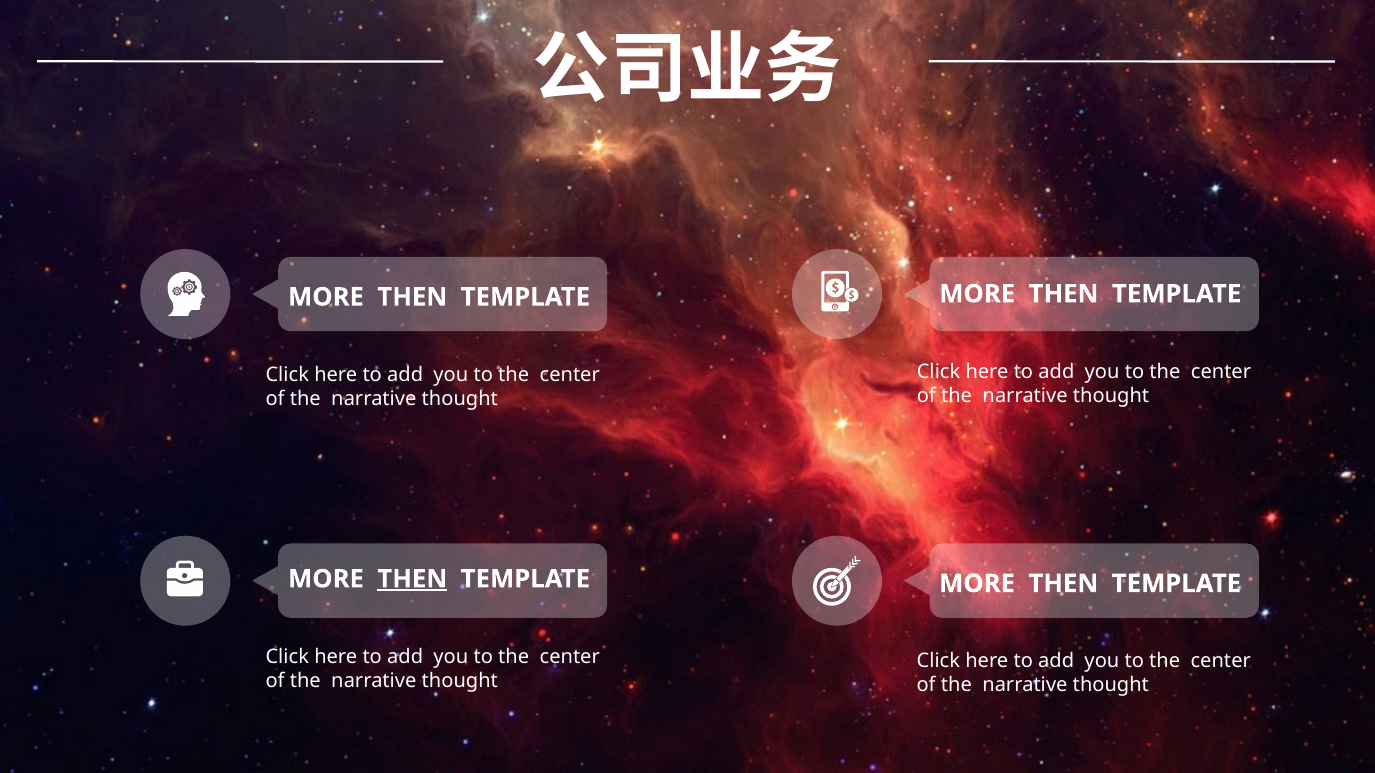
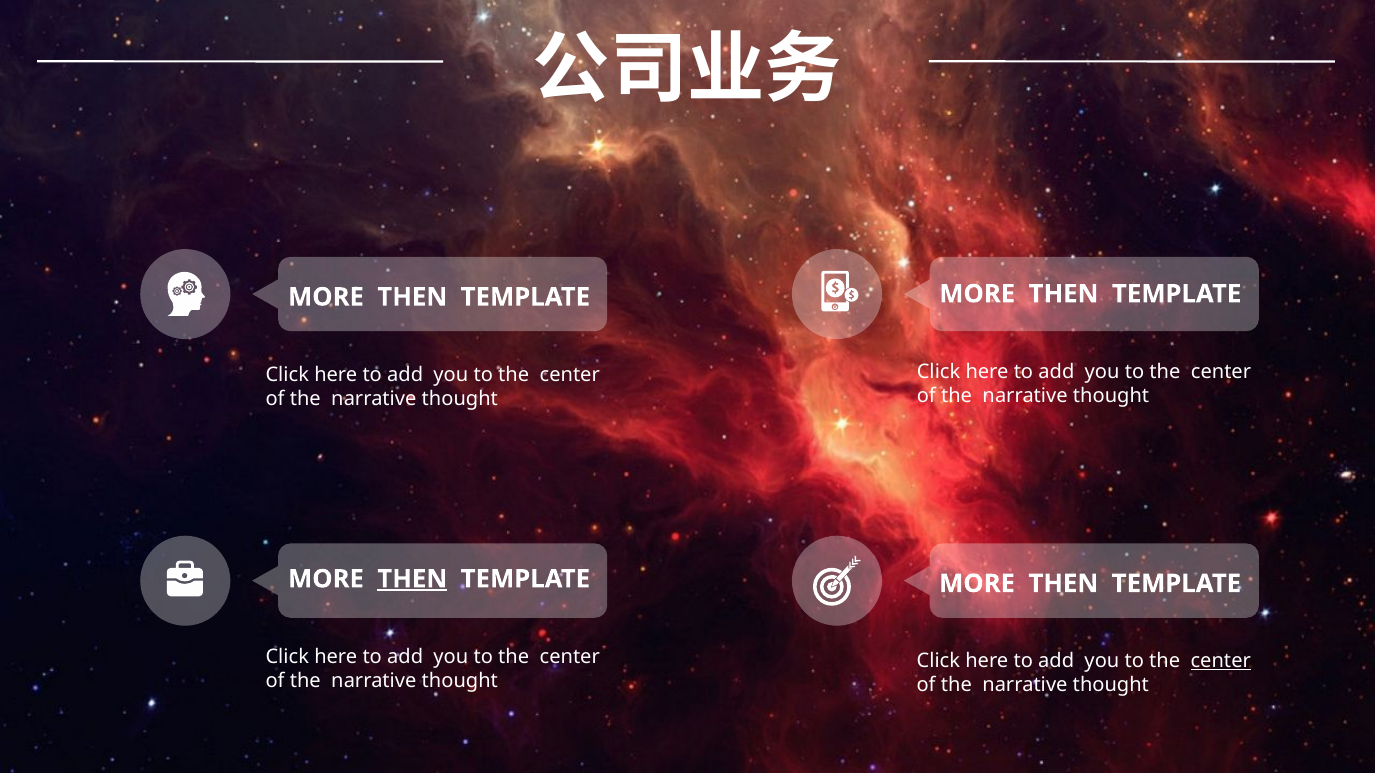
center underline: none -> present (1221, 661)
